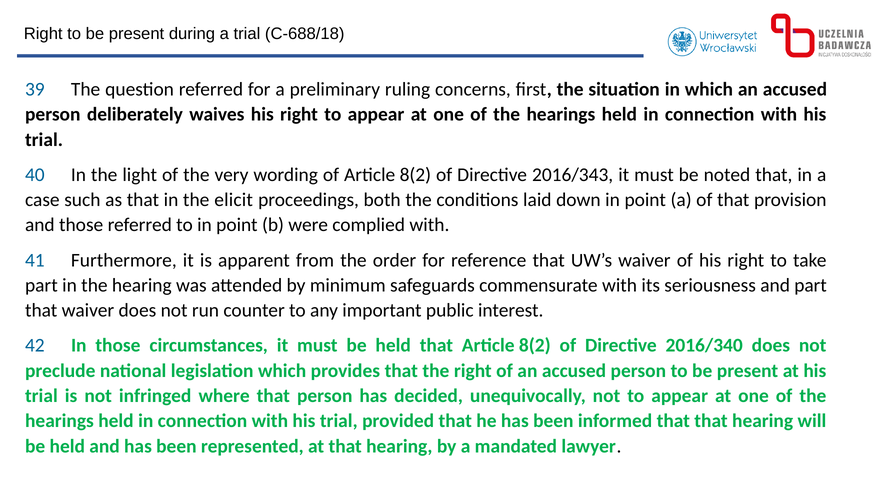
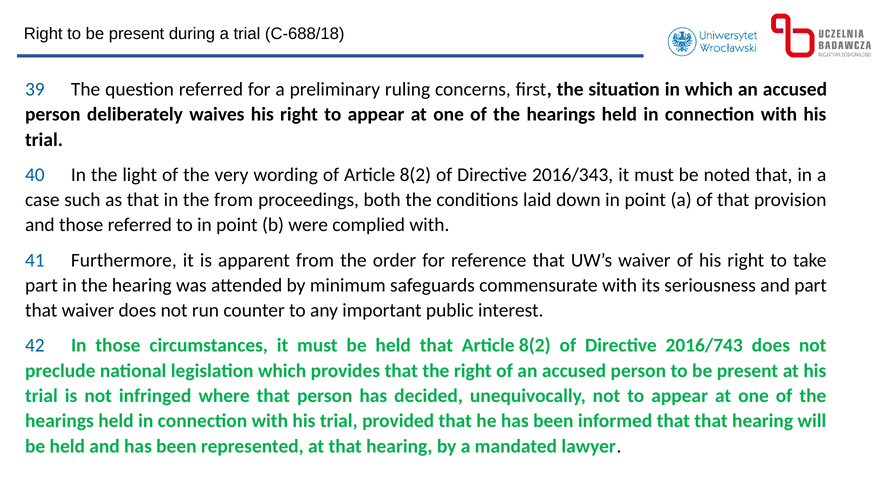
the elicit: elicit -> from (234, 200)
2016/340: 2016/340 -> 2016/743 (704, 346)
